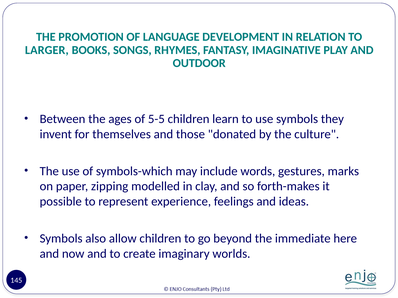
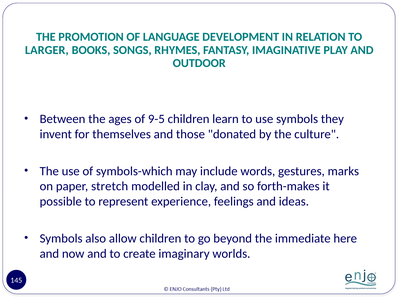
5-5: 5-5 -> 9-5 (156, 119)
zipping: zipping -> stretch (110, 187)
